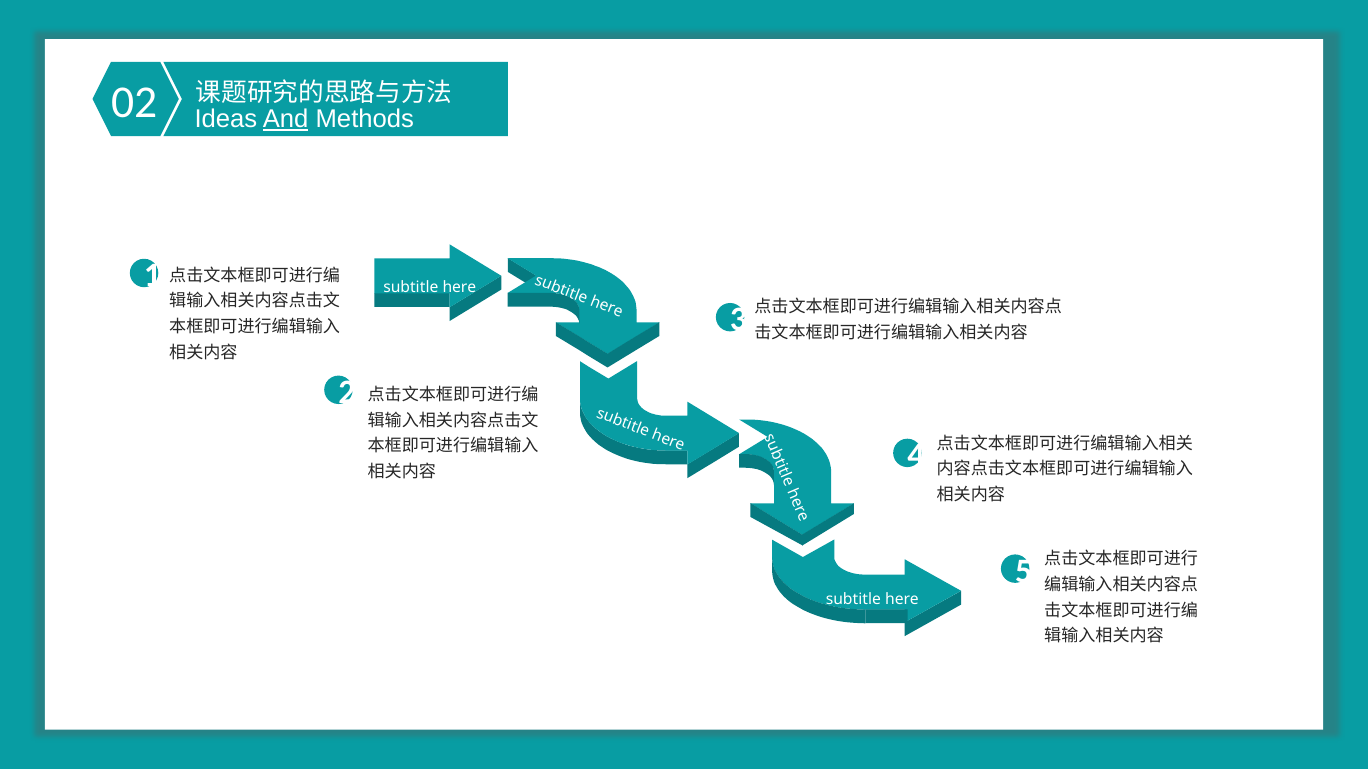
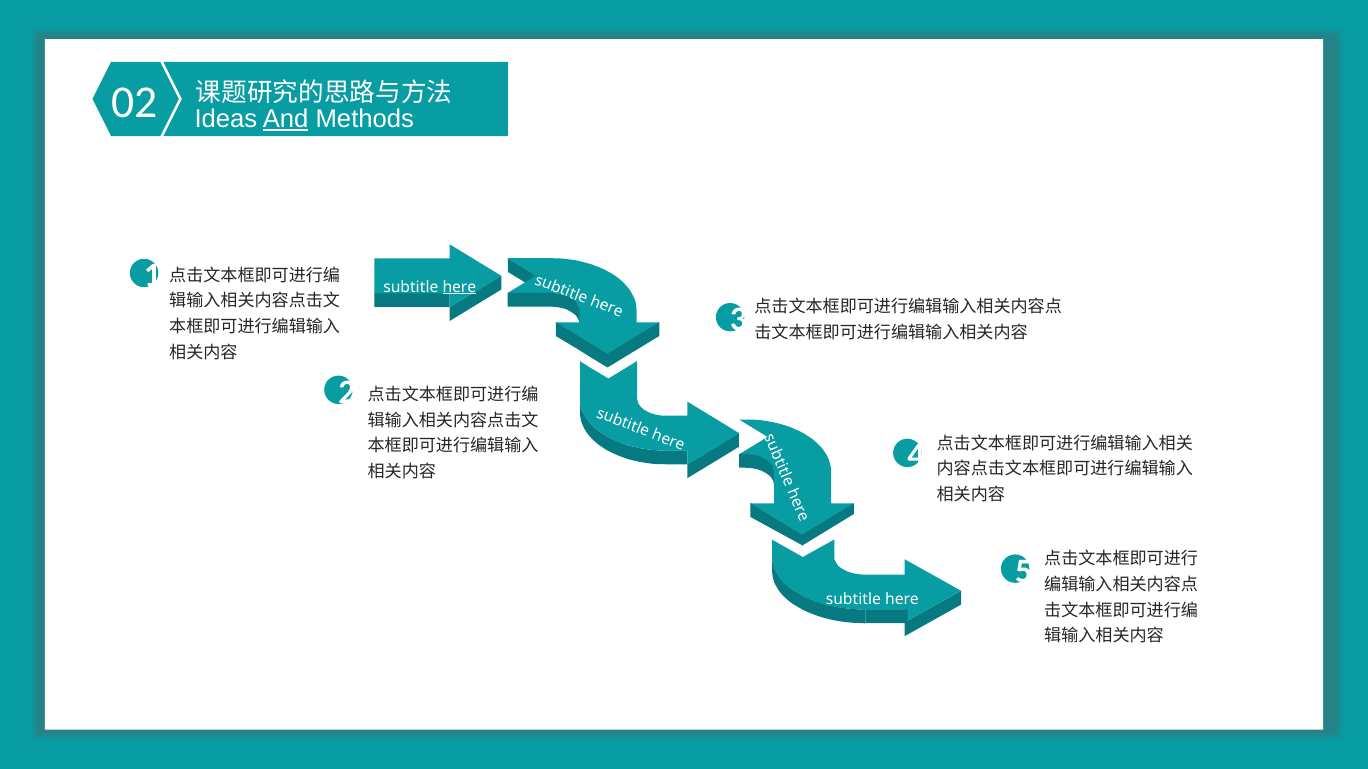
here underline: none -> present (459, 287)
